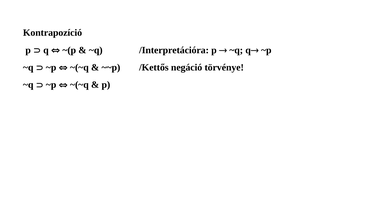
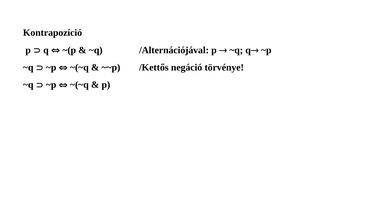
/Interpretációra: /Interpretációra -> /Alternációjával (174, 50)
